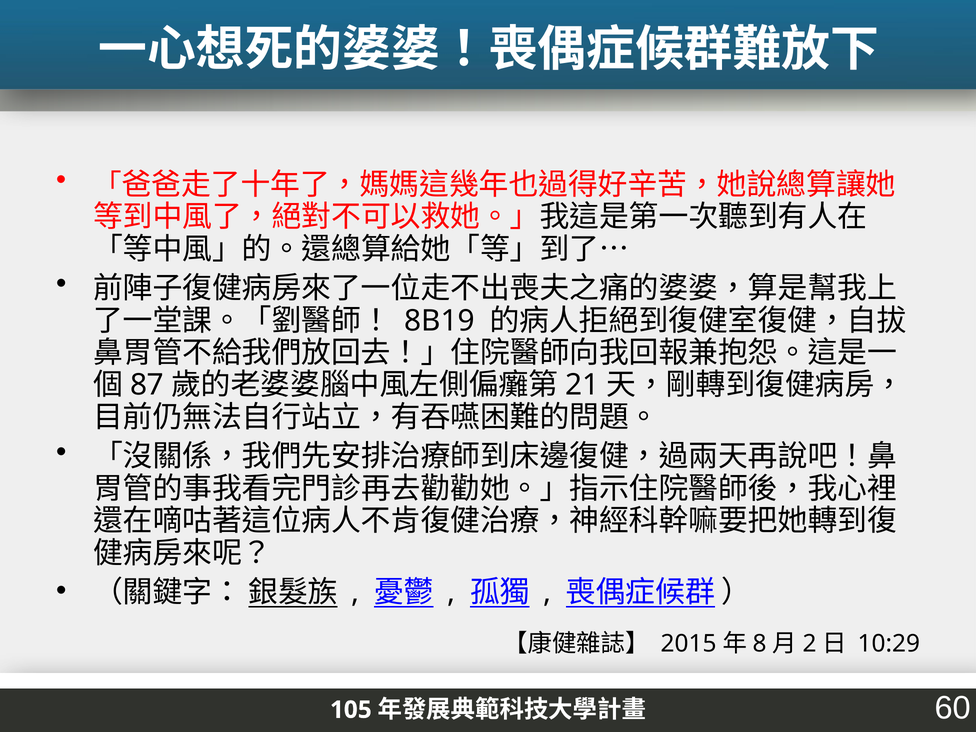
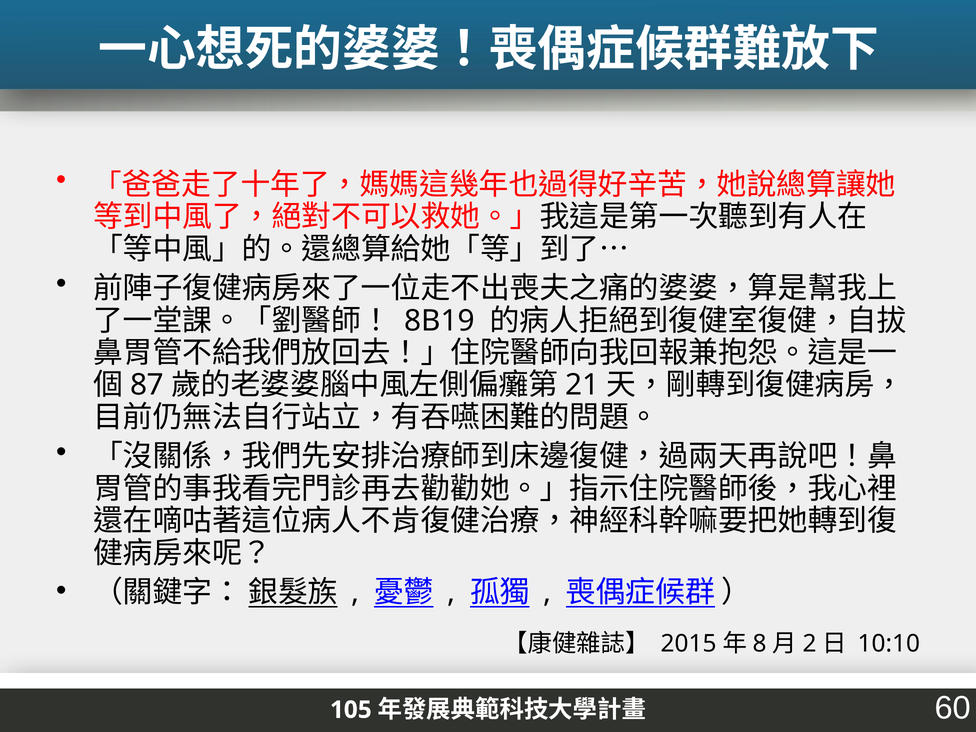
10:29: 10:29 -> 10:10 (889, 644)
